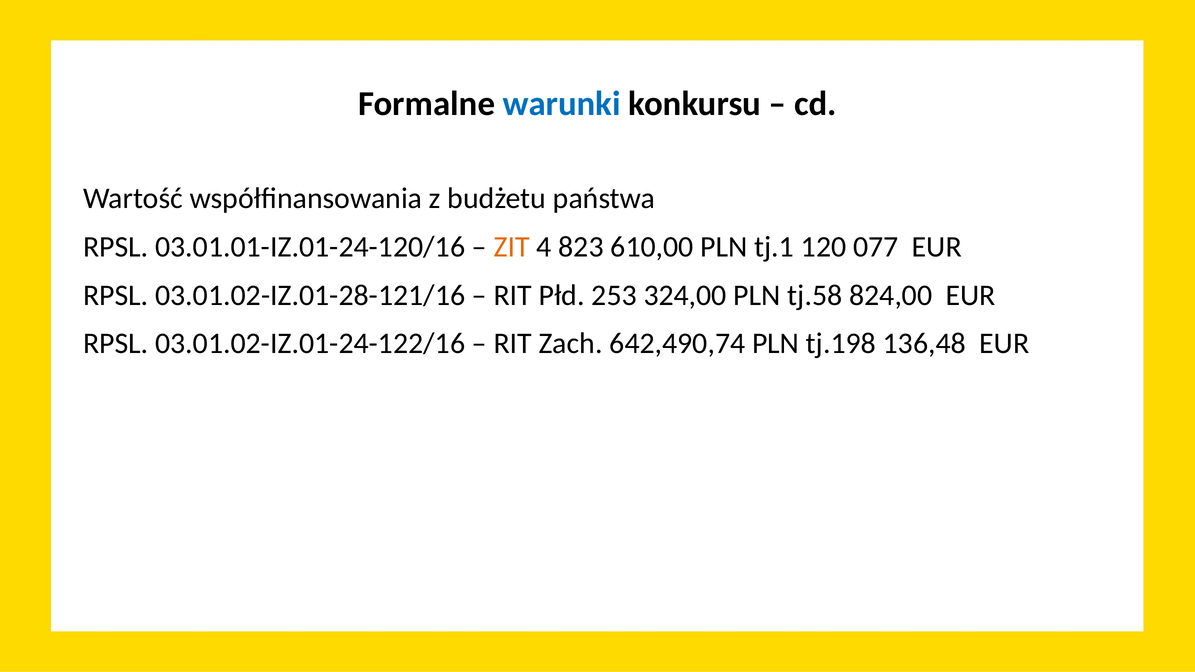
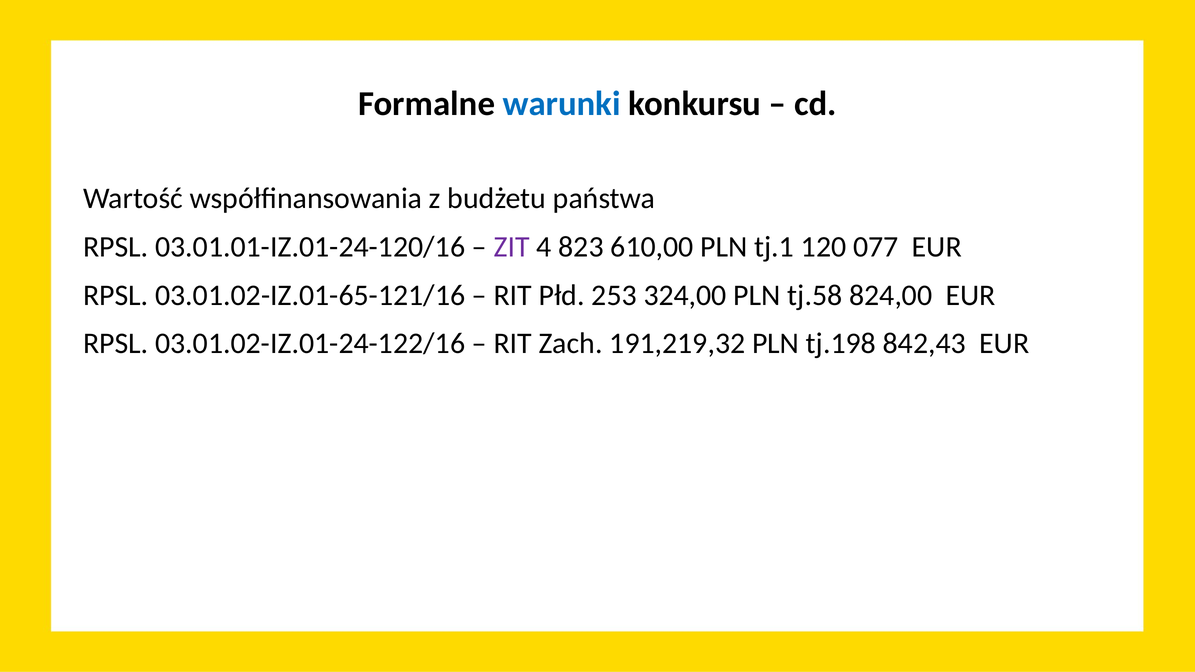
ZIT colour: orange -> purple (512, 247)
03.01.02-IZ.01-28-121/16: 03.01.02-IZ.01-28-121/16 -> 03.01.02-IZ.01-65-121/16 (310, 295)
642,490,74: 642,490,74 -> 191,219,32 (677, 344)
136,48: 136,48 -> 842,43 (924, 344)
